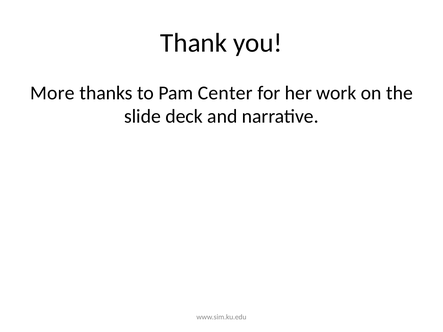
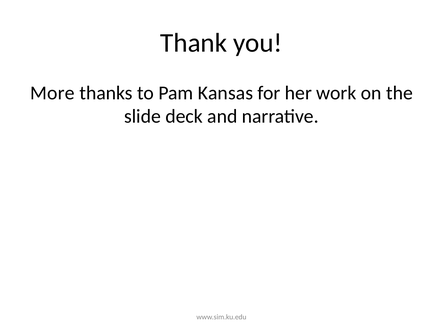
Center: Center -> Kansas (225, 93)
